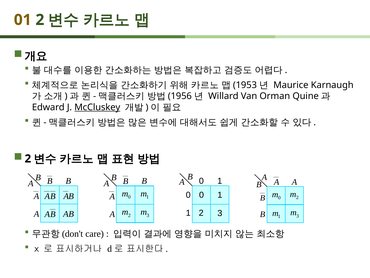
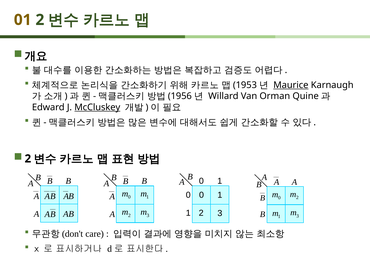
Maurice underline: none -> present (291, 85)
